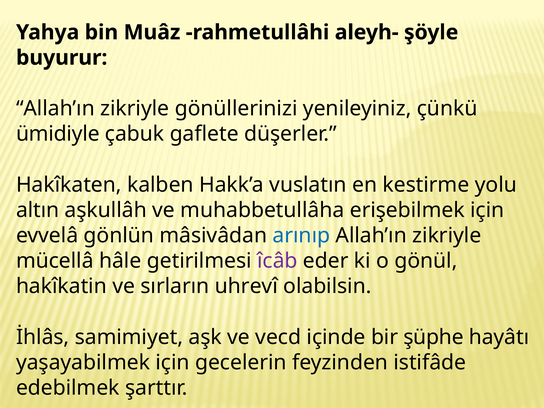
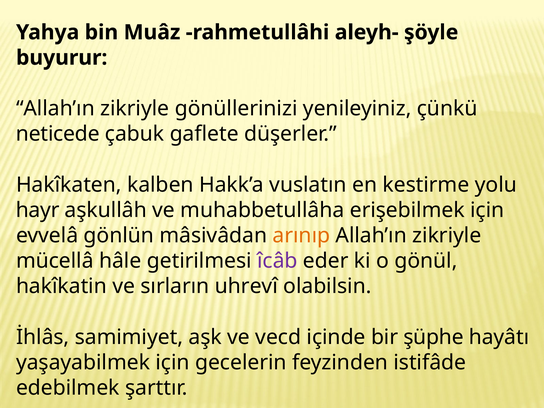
ümidiyle: ümidiyle -> neticede (58, 134)
altın: altın -> hayr (38, 210)
arınıp colour: blue -> orange (301, 236)
